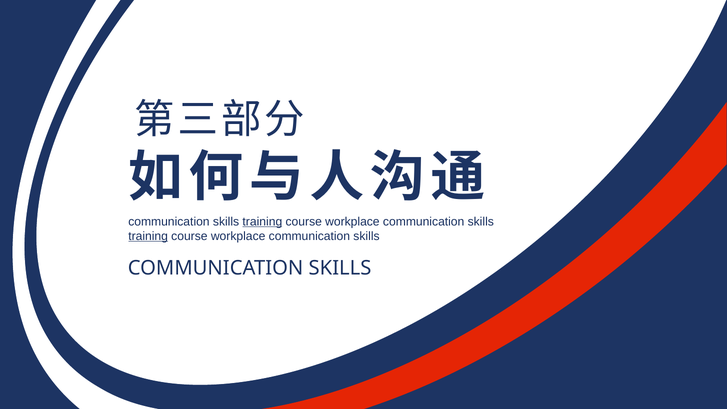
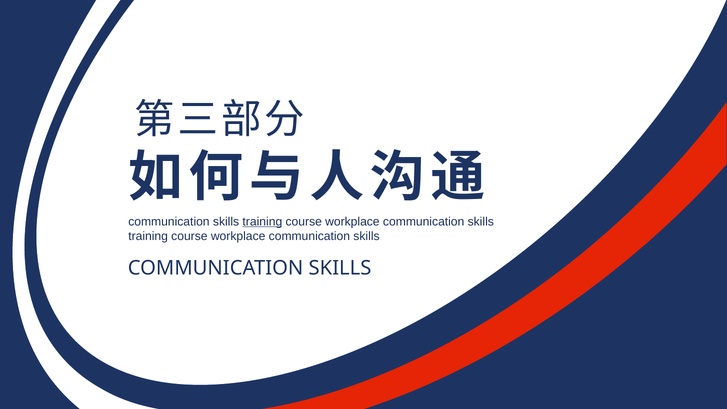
training underline: present -> none (148, 236)
